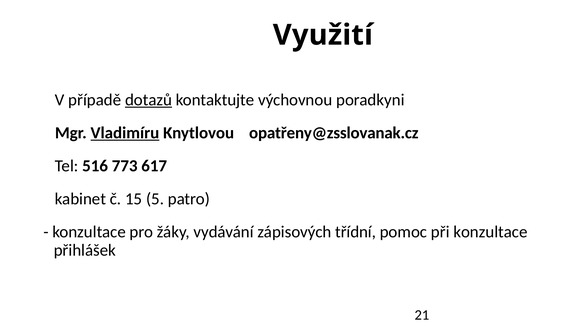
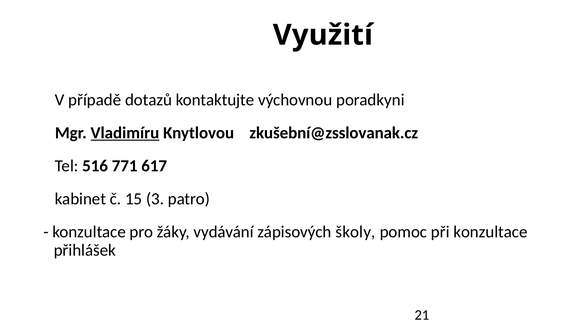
dotazů underline: present -> none (149, 100)
opatřeny@zsslovanak.cz: opatřeny@zsslovanak.cz -> zkušební@zsslovanak.cz (334, 133)
773: 773 -> 771 (125, 166)
5: 5 -> 3 (155, 199)
třídní: třídní -> školy (355, 232)
